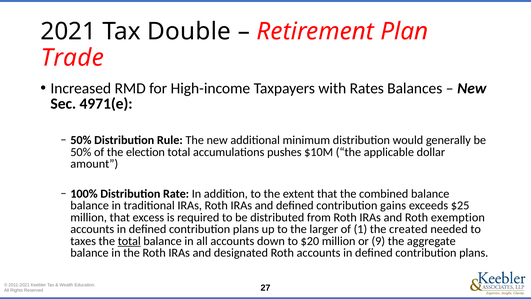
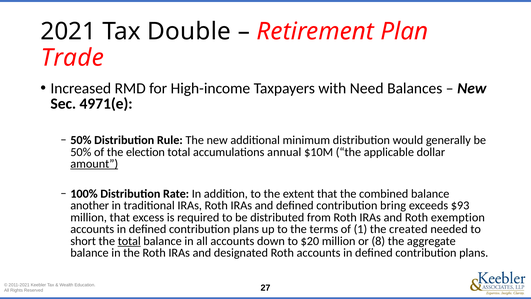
Rates: Rates -> Need (367, 88)
pushes: pushes -> annual (284, 152)
amount underline: none -> present (94, 164)
balance: balance -> another (90, 205)
gains: gains -> bring (393, 205)
$25: $25 -> $93 (460, 205)
larger: larger -> terms (324, 229)
taxes: taxes -> short (83, 241)
9: 9 -> 8 (378, 241)
